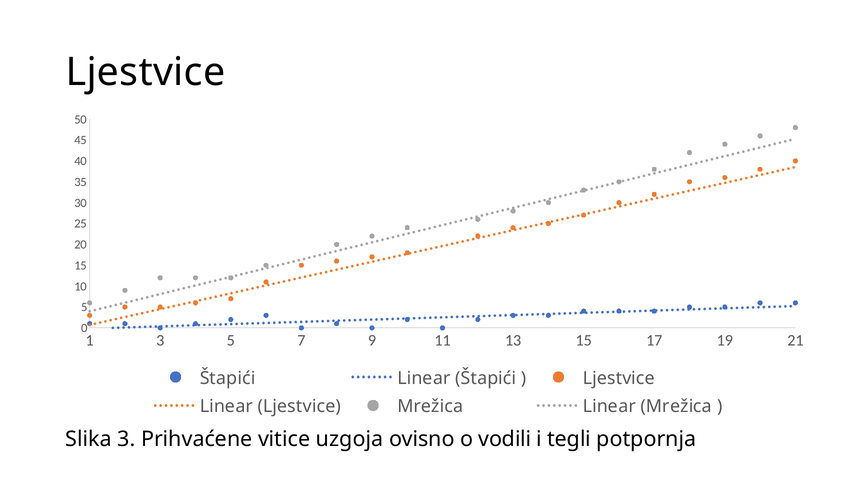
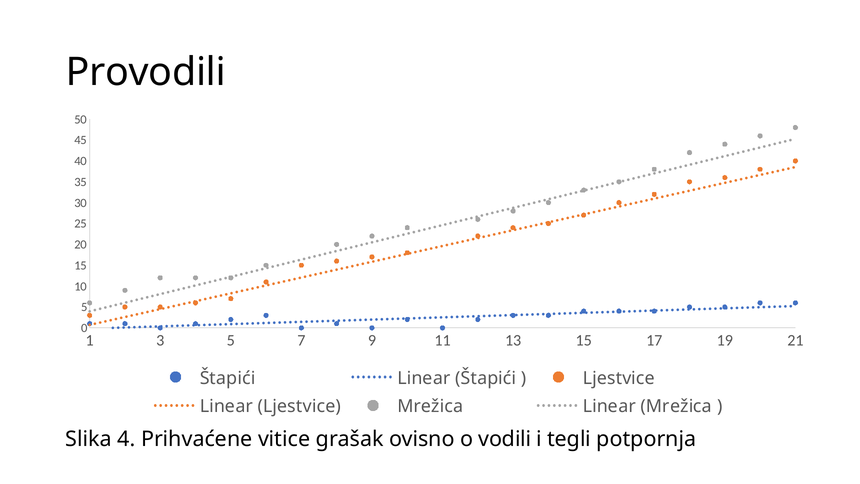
Ljestvice: Ljestvice -> Provodili (146, 72)
Slika 3: 3 -> 4 (126, 439)
uzgoja: uzgoja -> grašak (350, 439)
